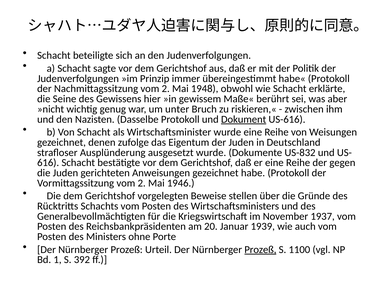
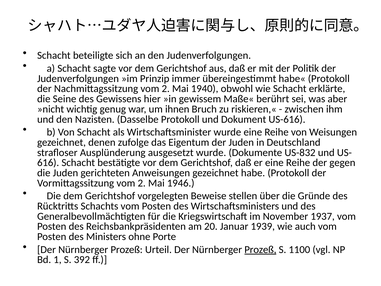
1948: 1948 -> 1940 (205, 89)
unter: unter -> ihnen (177, 109)
Dokument underline: present -> none (244, 119)
